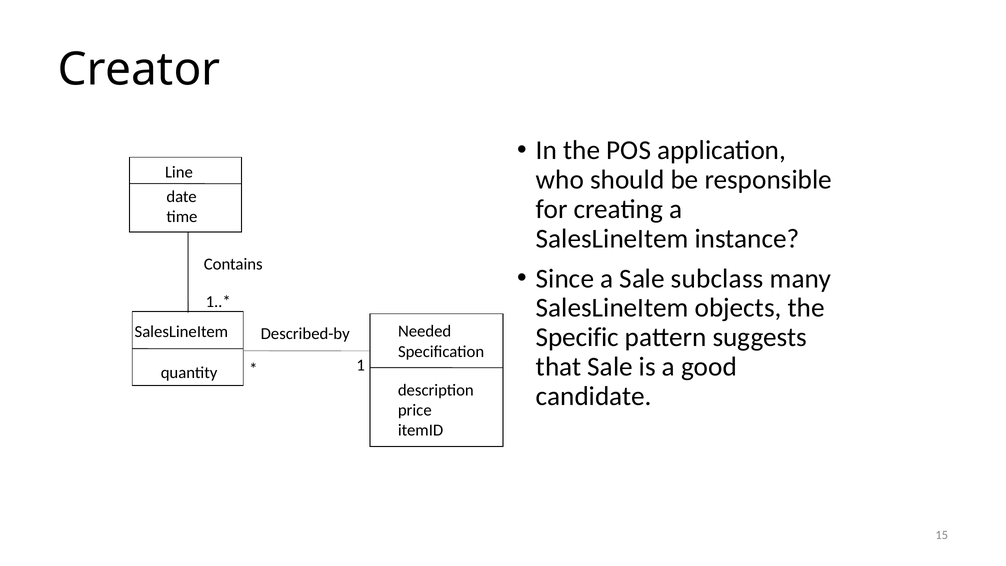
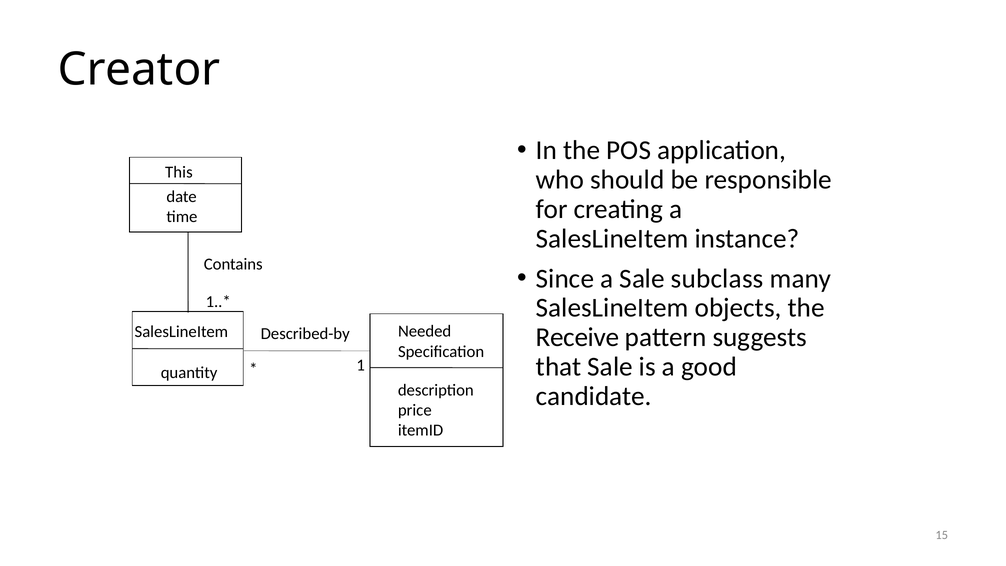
Line: Line -> This (179, 172)
Specific: Specific -> Receive (577, 337)
